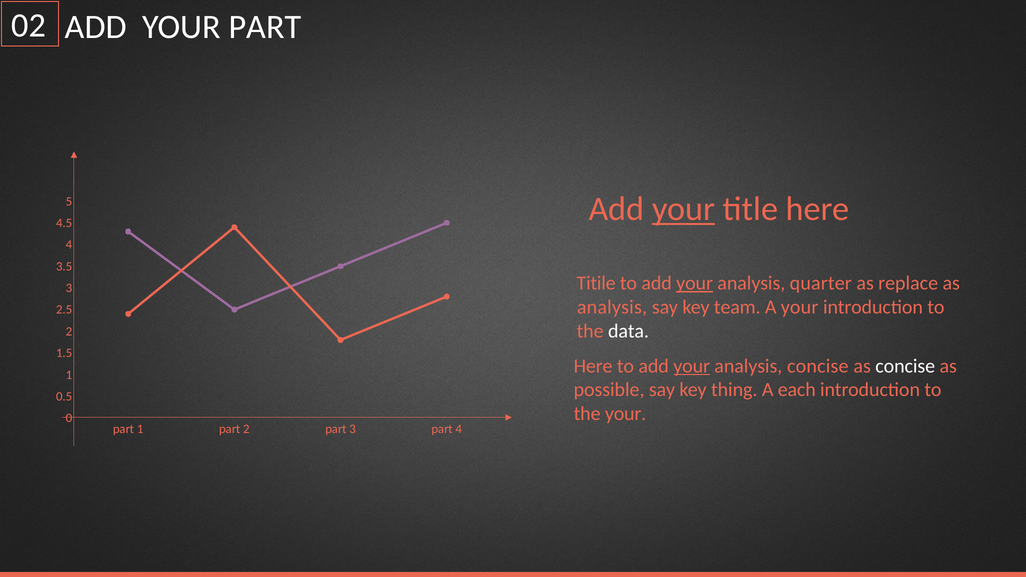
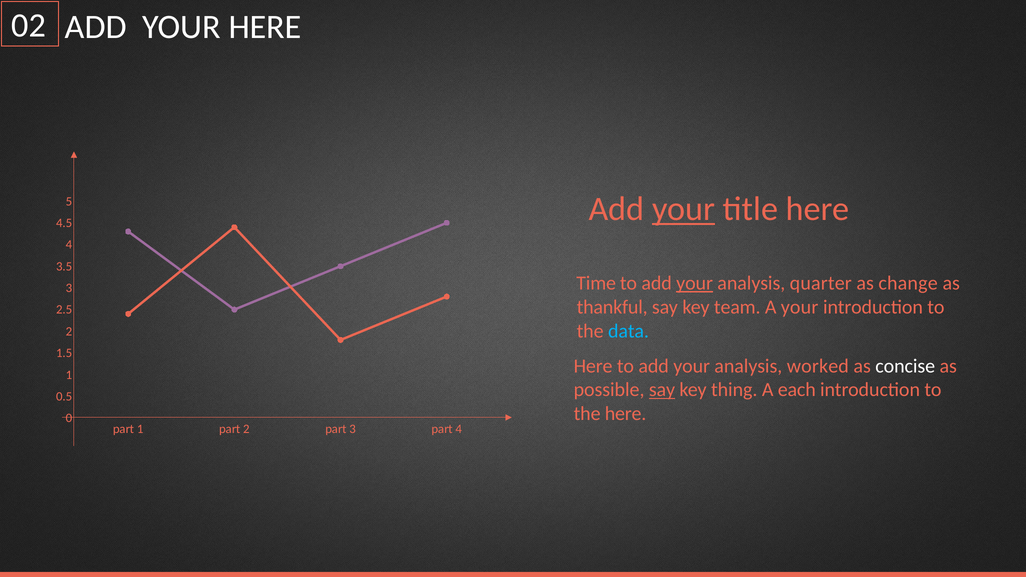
YOUR PART: PART -> HERE (265, 27)
Titile: Titile -> Time (596, 283)
replace: replace -> change (908, 283)
analysis: analysis -> thankful (612, 307)
data colour: white -> light blue (628, 331)
your underline: present -> none (692, 366)
analysis concise: concise -> worked (818, 366)
say underline: none -> present (662, 390)
the your: your -> here (626, 414)
